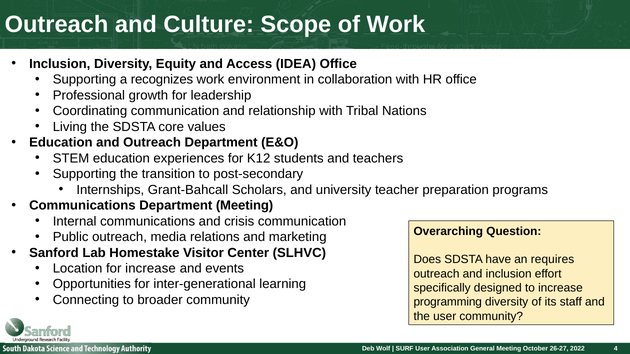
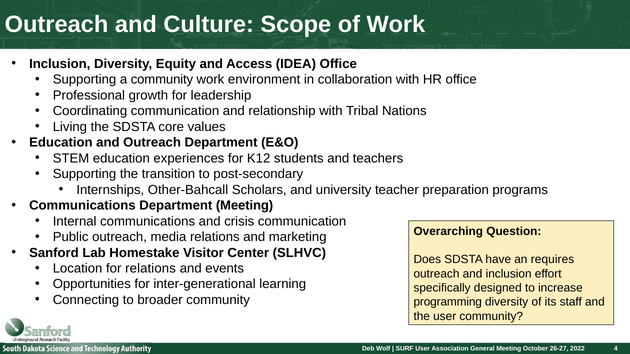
a recognizes: recognizes -> community (162, 80)
Grant-Bahcall: Grant-Bahcall -> Other-Bahcall (188, 190)
for increase: increase -> relations (151, 269)
